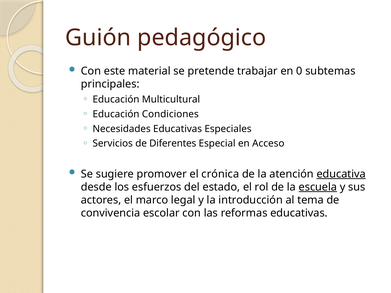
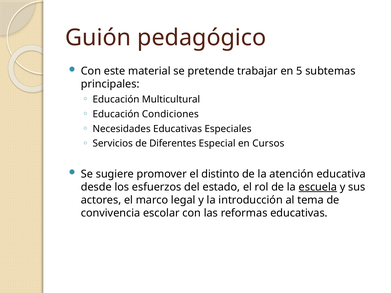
0: 0 -> 5 (299, 71)
Acceso: Acceso -> Cursos (268, 144)
crónica: crónica -> distinto (220, 174)
educativa underline: present -> none (341, 174)
